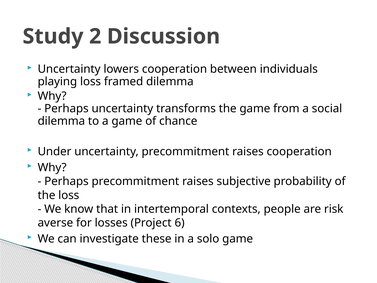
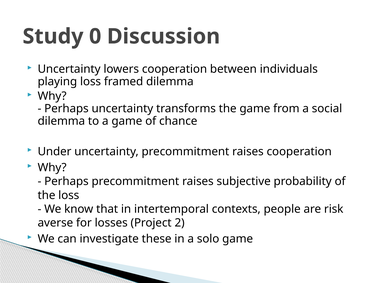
2: 2 -> 0 (95, 36)
6: 6 -> 2 (180, 223)
